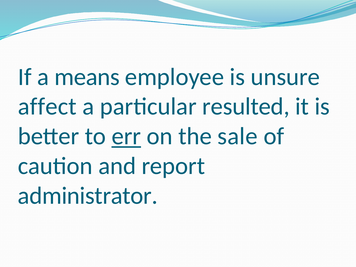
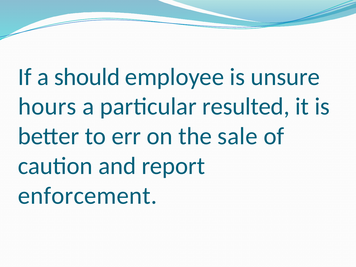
means: means -> should (87, 77)
affect: affect -> hours (47, 107)
err underline: present -> none (126, 136)
administrator: administrator -> enforcement (88, 196)
